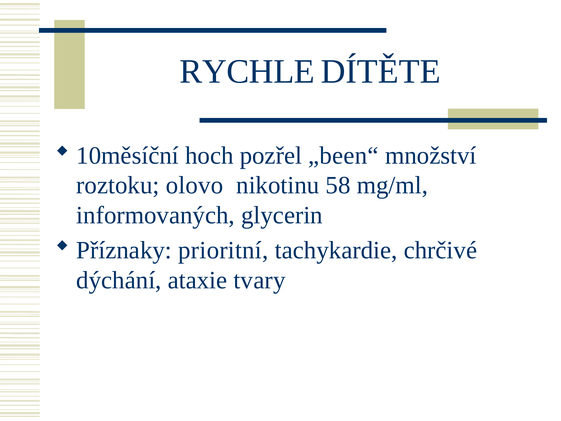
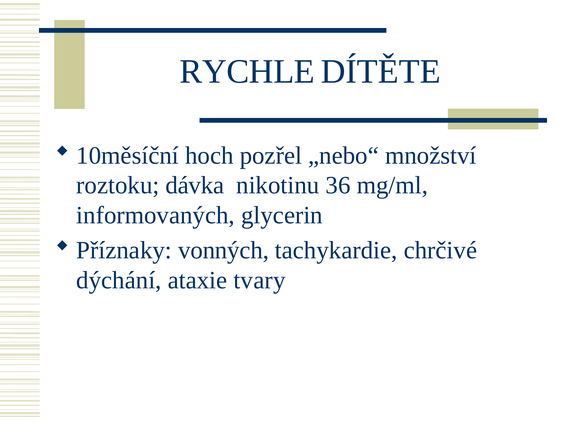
„been“: „been“ -> „nebo“ (344, 155)
olovo: olovo -> dávka (195, 185)
58: 58 -> 36 (338, 185)
prioritní: prioritní -> vonných (224, 250)
